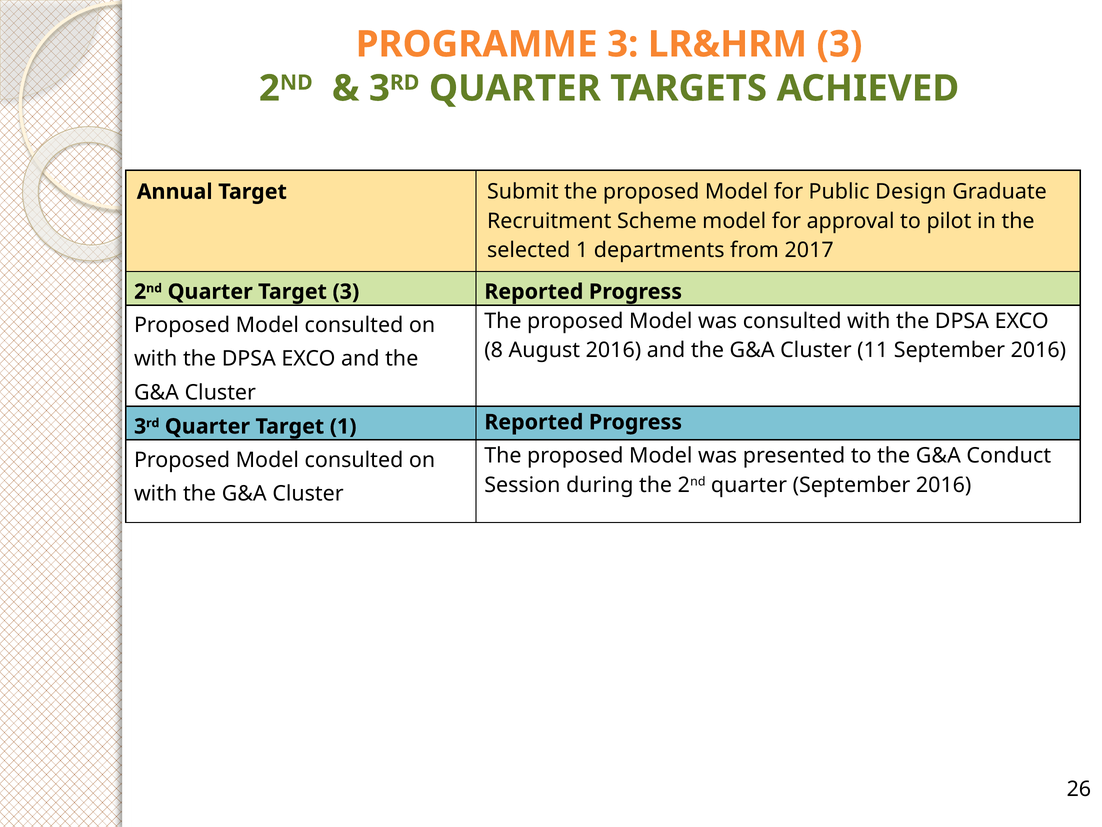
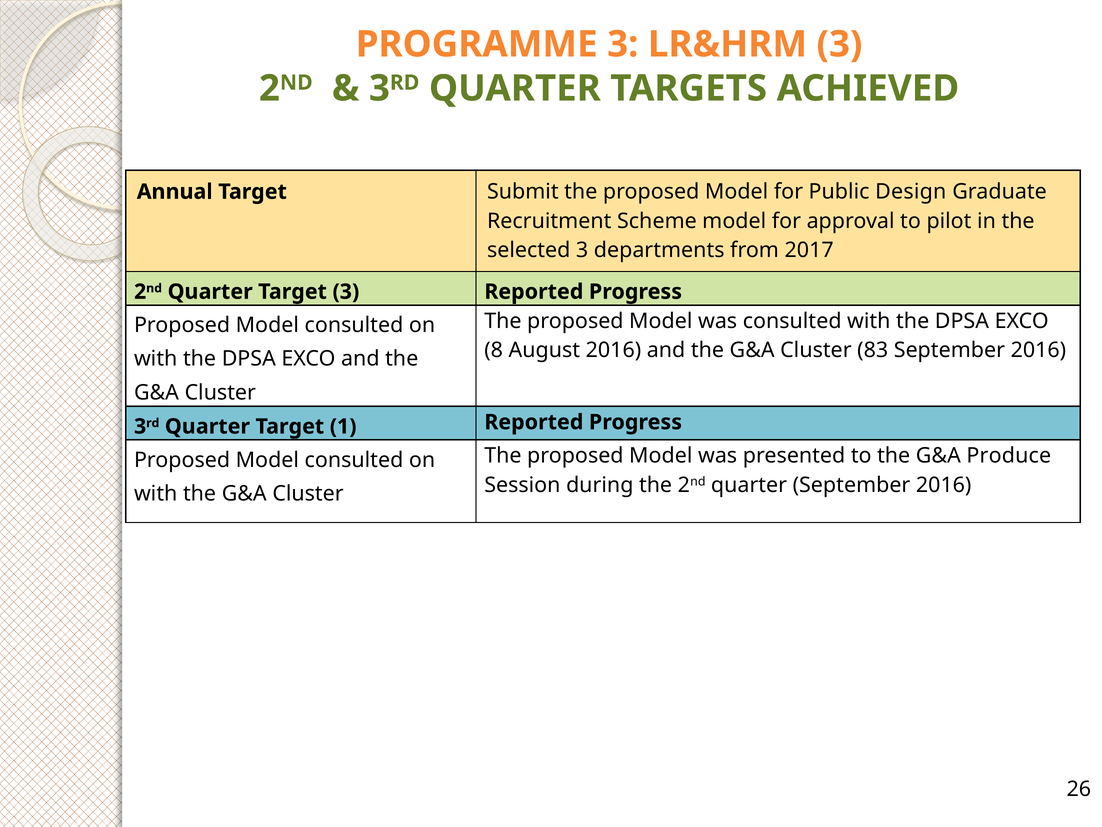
selected 1: 1 -> 3 (582, 250)
11: 11 -> 83 (873, 350)
Conduct: Conduct -> Produce (1009, 456)
